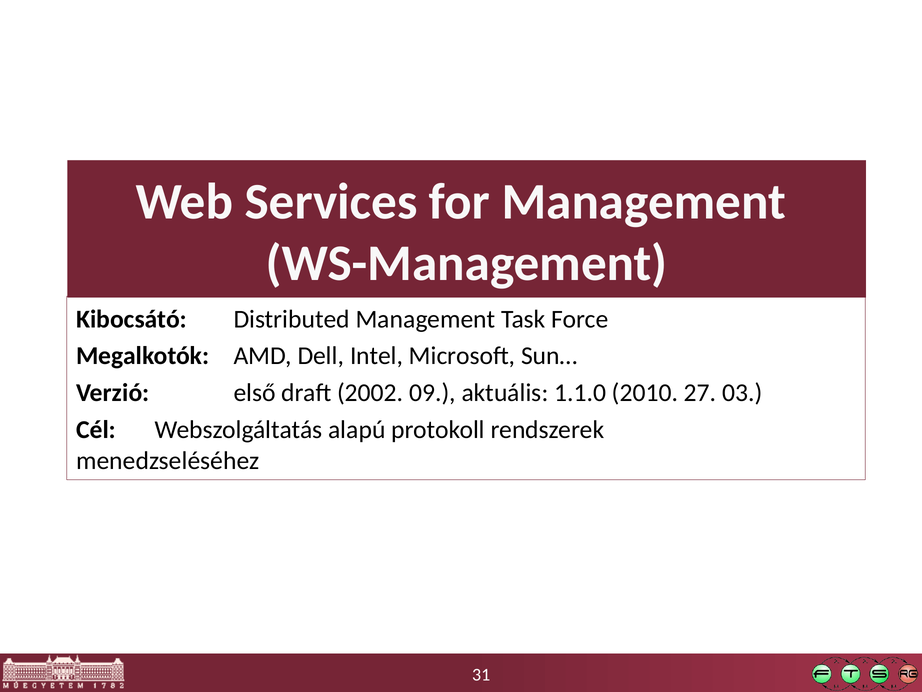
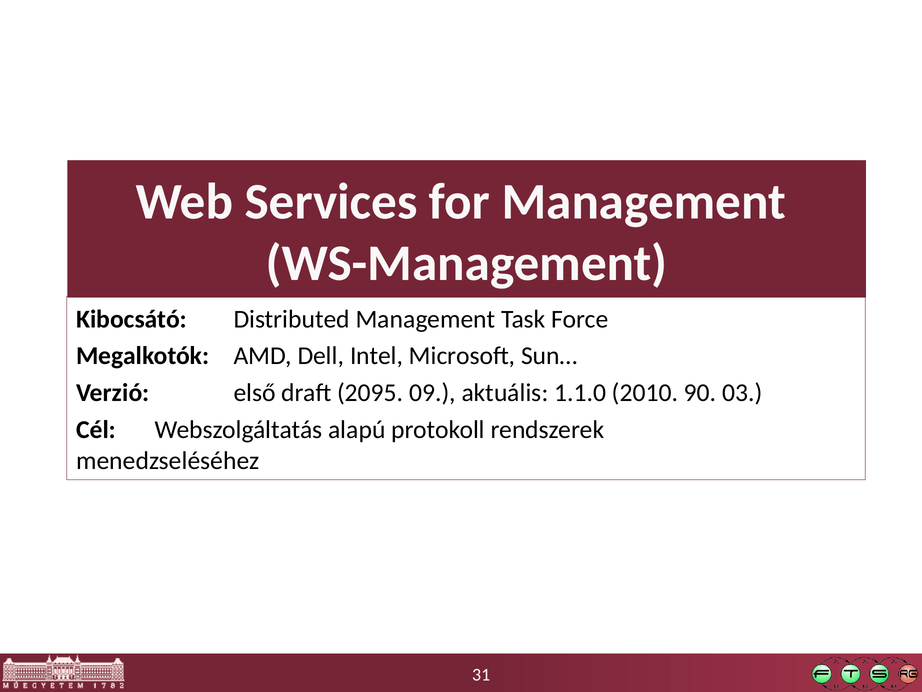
2002: 2002 -> 2095 (370, 393)
27: 27 -> 90 (700, 393)
